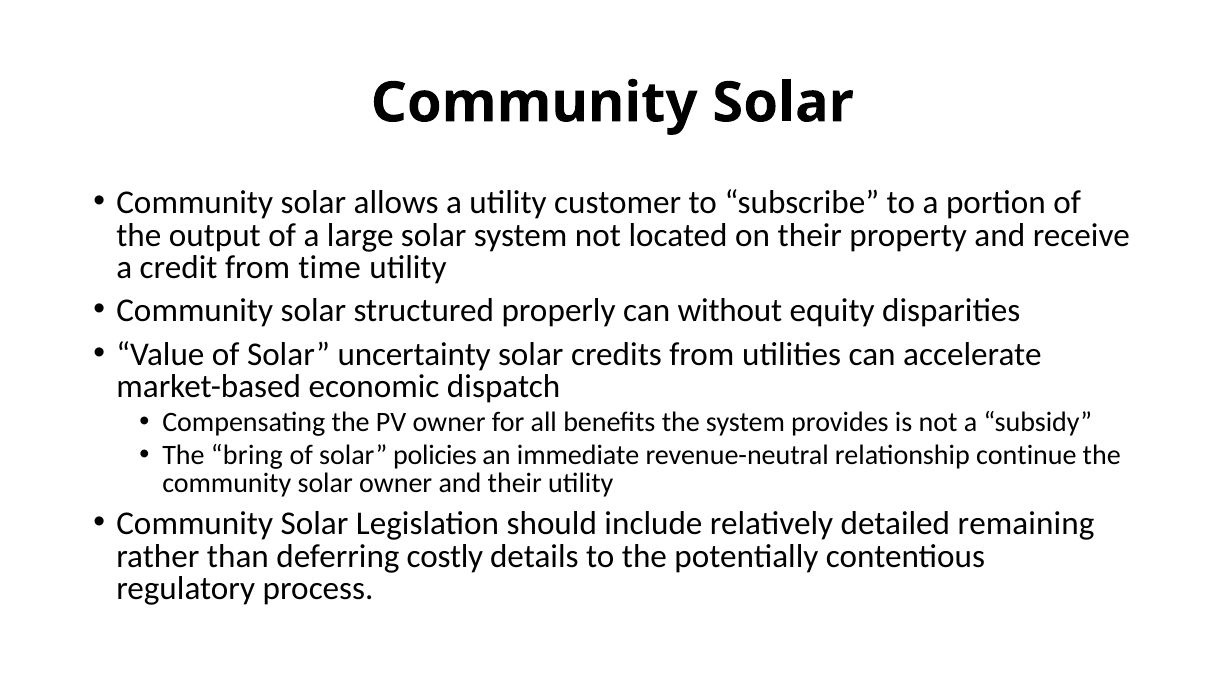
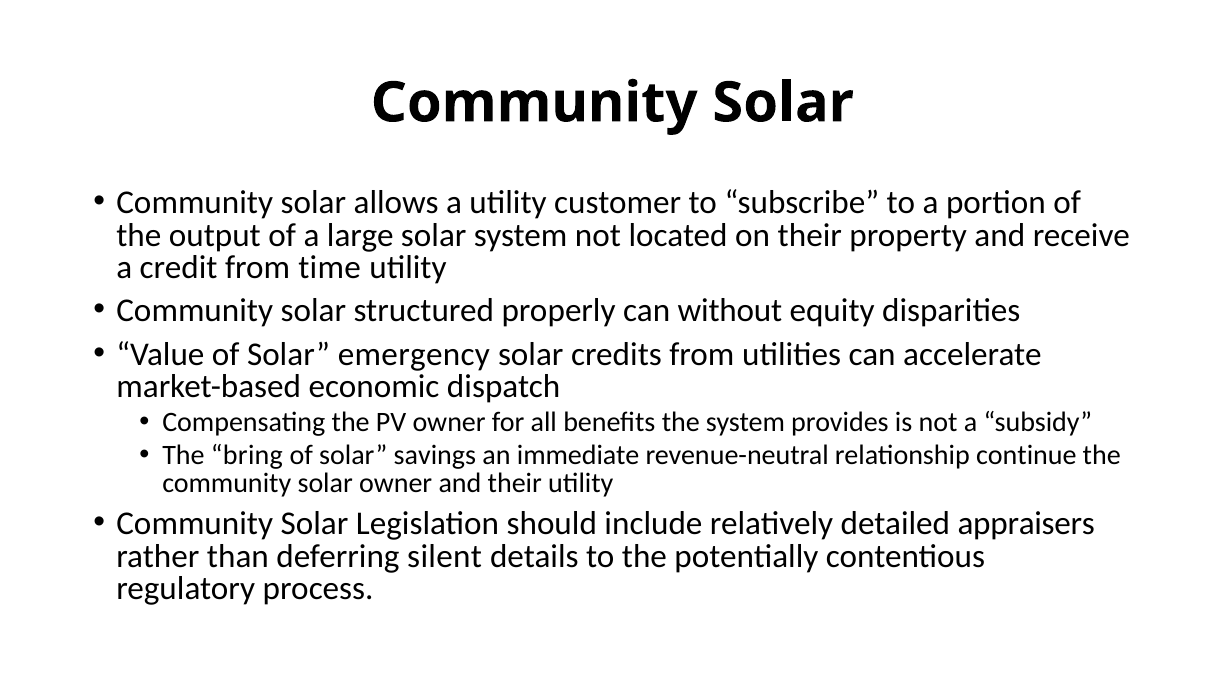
uncertainty: uncertainty -> emergency (414, 355)
policies: policies -> savings (435, 456)
remaining: remaining -> appraisers (1026, 524)
costly: costly -> silent (445, 556)
